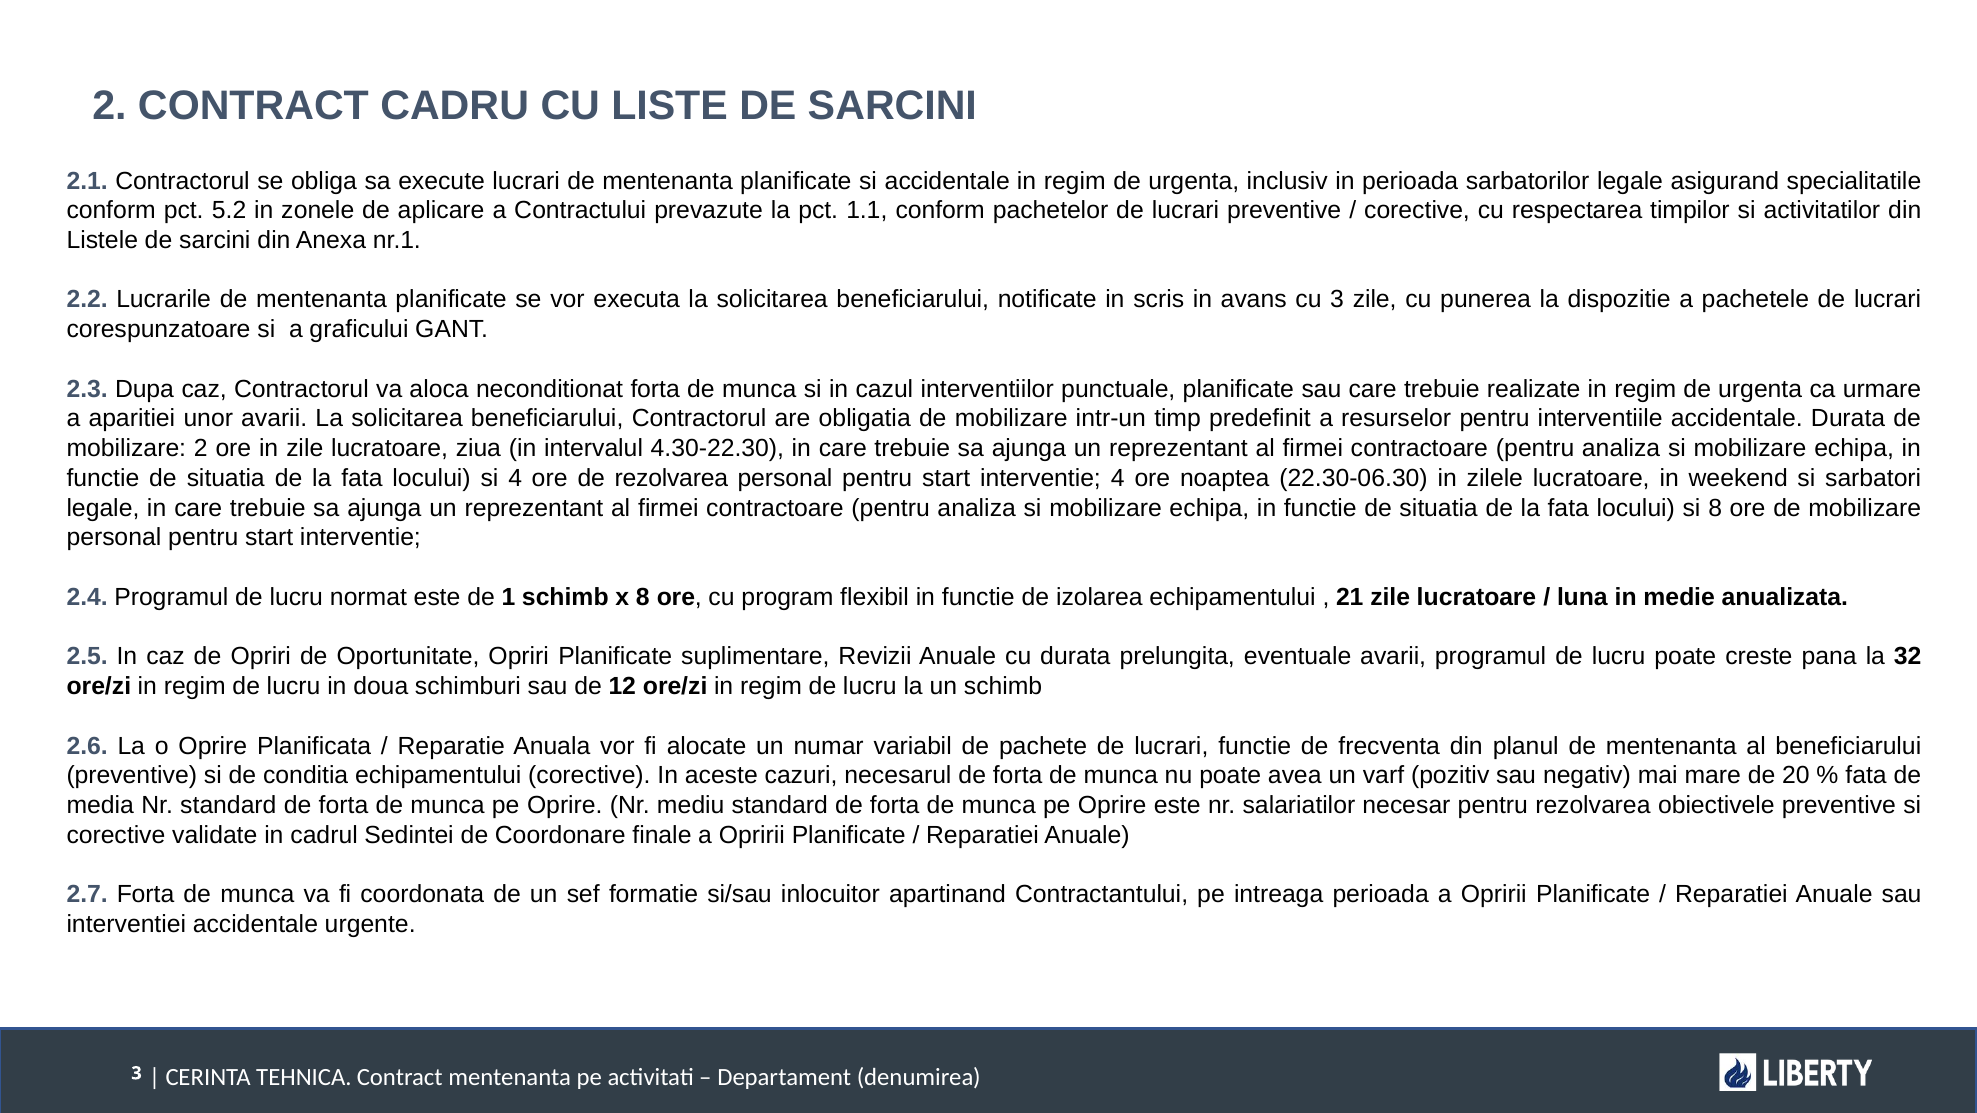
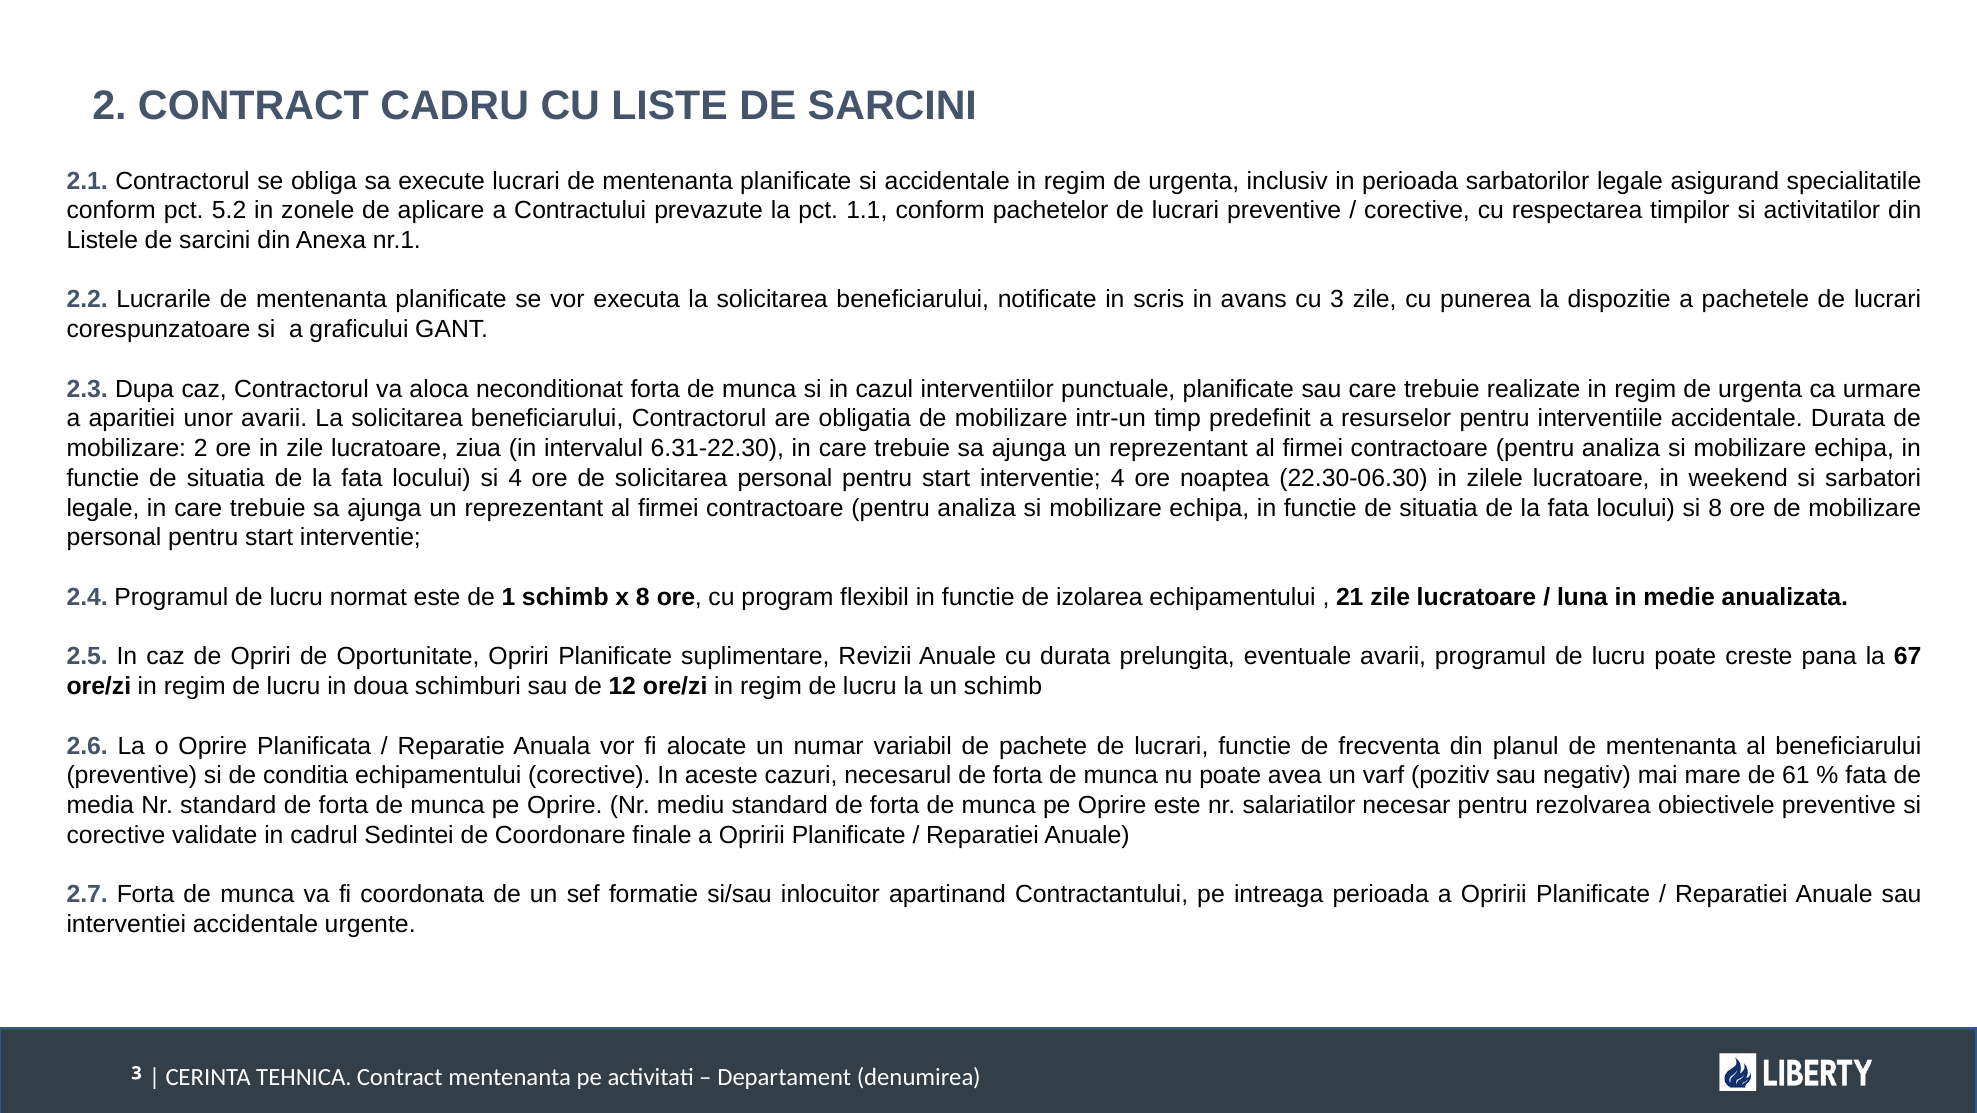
4.30-22.30: 4.30-22.30 -> 6.31-22.30 (717, 448)
de rezolvarea: rezolvarea -> solicitarea (671, 478)
32: 32 -> 67 (1908, 656)
20: 20 -> 61 (1796, 775)
